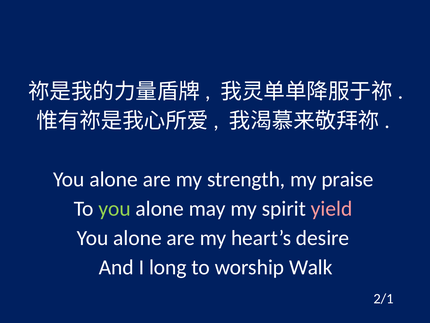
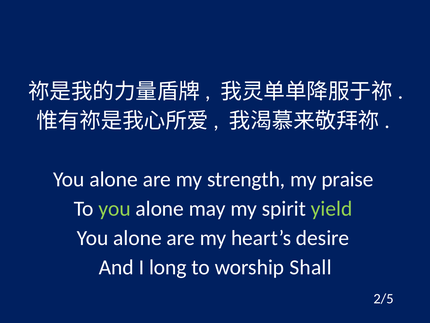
yield colour: pink -> light green (332, 208)
Walk: Walk -> Shall (311, 267)
2/1: 2/1 -> 2/5 (384, 298)
